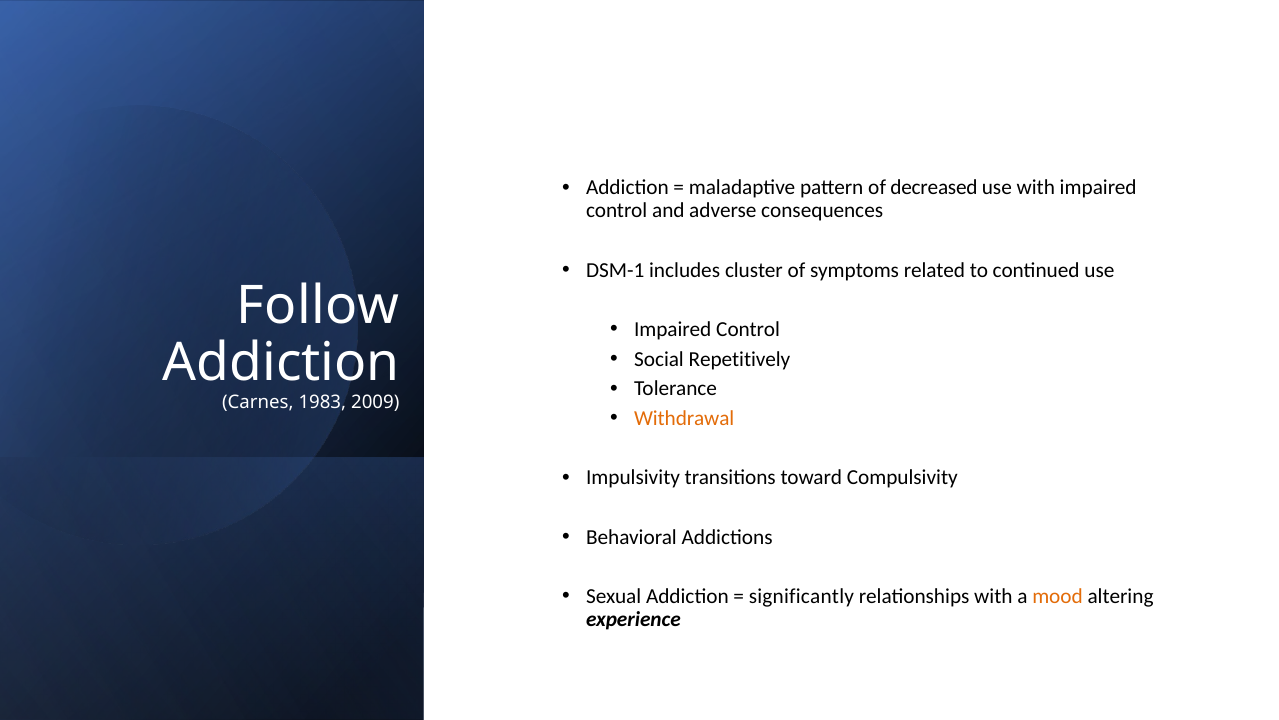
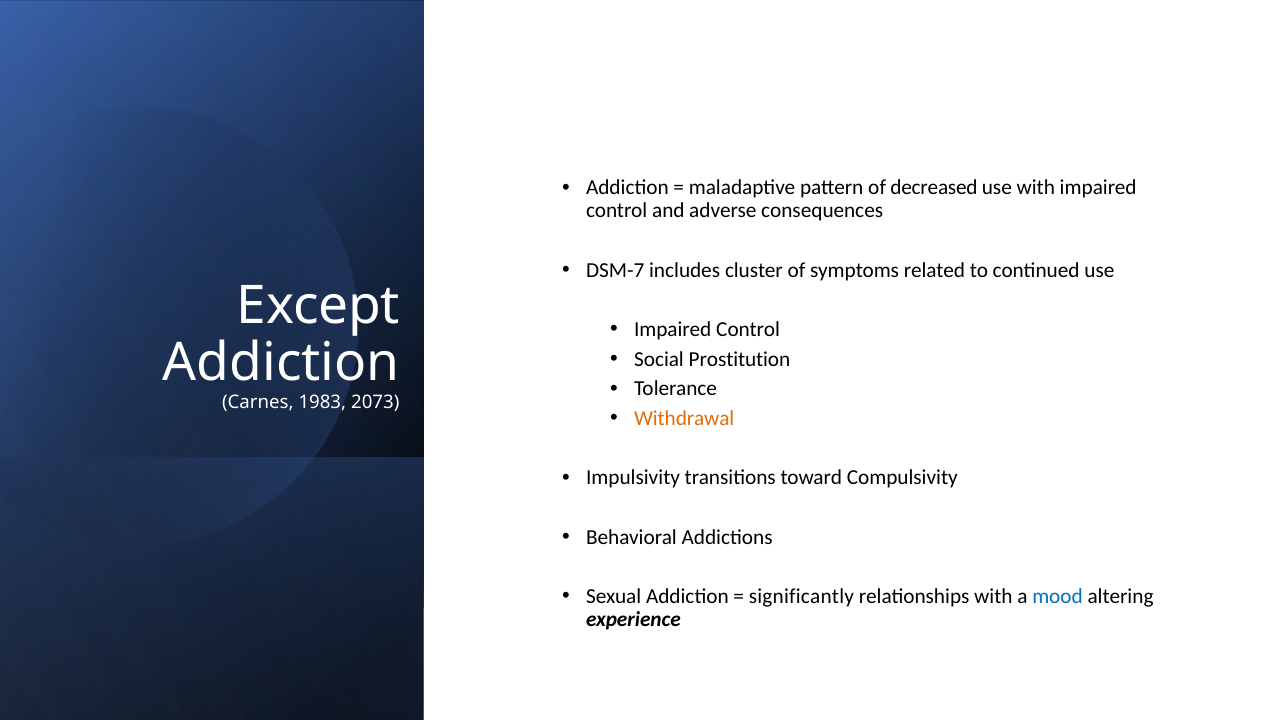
DSM-1: DSM-1 -> DSM-7 (615, 270)
Follow: Follow -> Except (318, 305)
Repetitively: Repetitively -> Prostitution (739, 359)
2009: 2009 -> 2073 (375, 402)
mood colour: orange -> blue (1058, 596)
